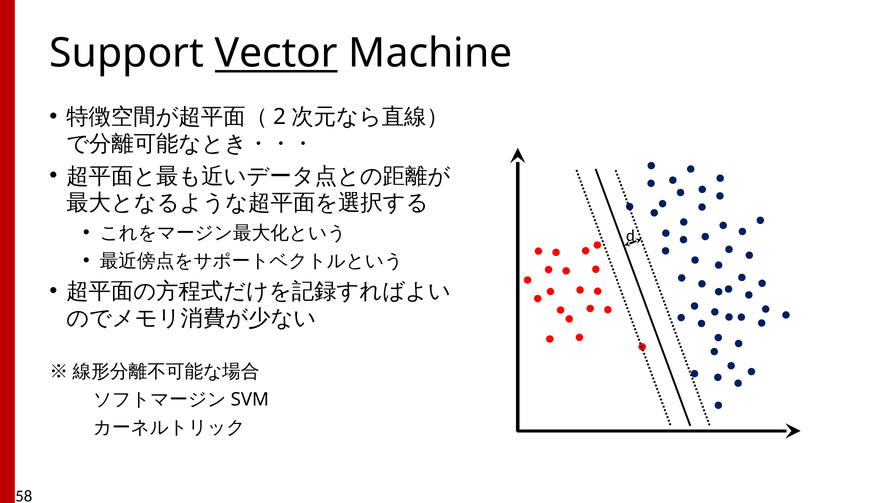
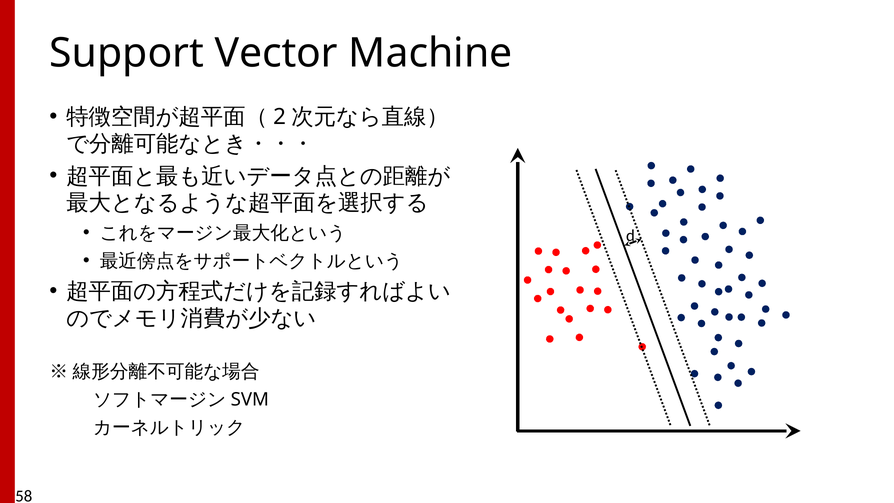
Vector underline: present -> none (276, 53)
